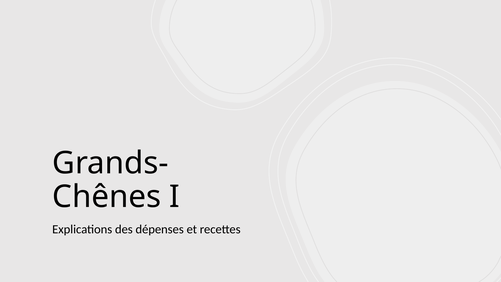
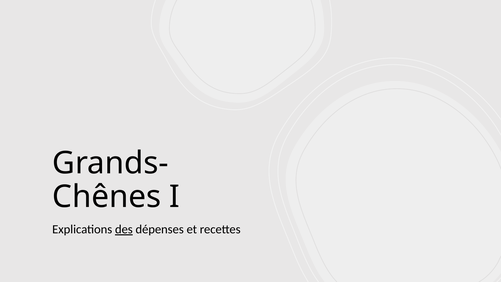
des underline: none -> present (124, 229)
